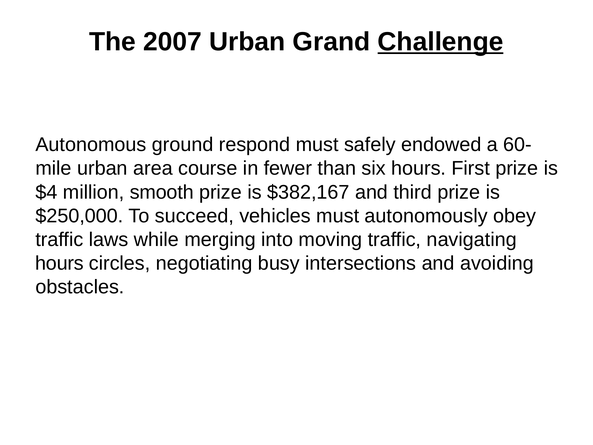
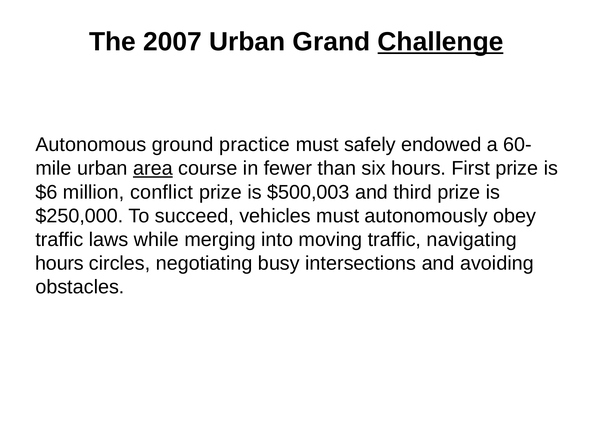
respond: respond -> practice (254, 145)
area underline: none -> present (153, 168)
$4: $4 -> $6 (46, 192)
smooth: smooth -> conflict (162, 192)
$382,167: $382,167 -> $500,003 (308, 192)
